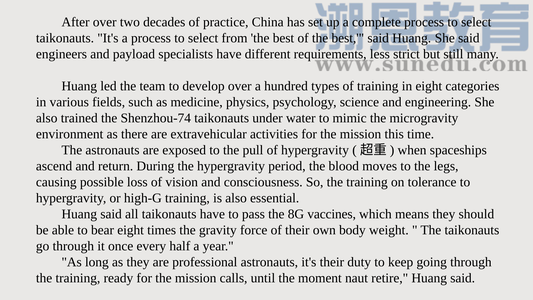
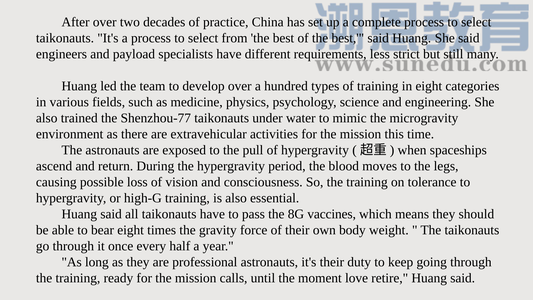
Shenzhou-74: Shenzhou-74 -> Shenzhou-77 (156, 118)
naut: naut -> love (357, 278)
